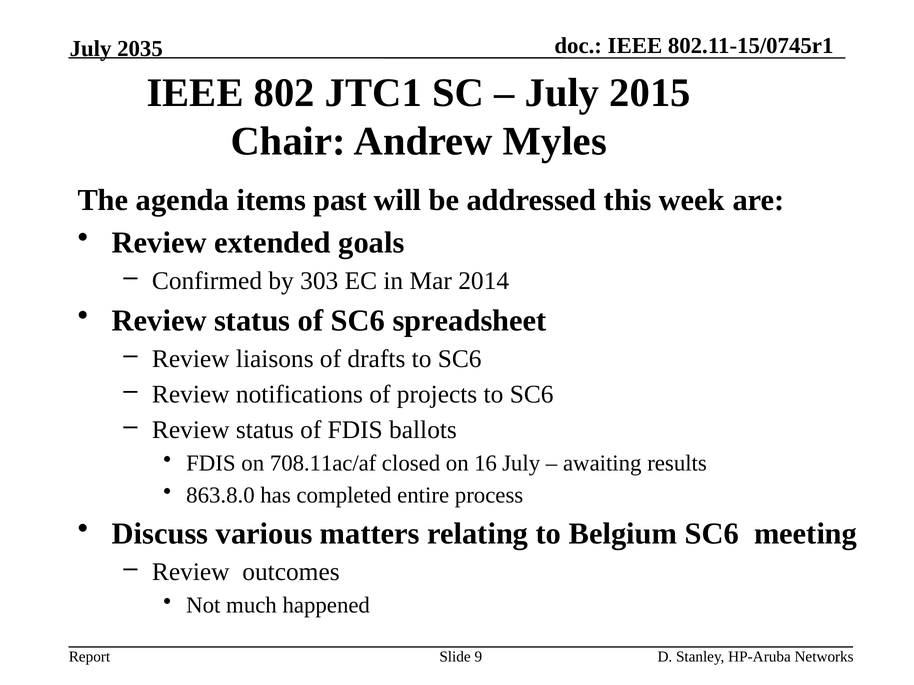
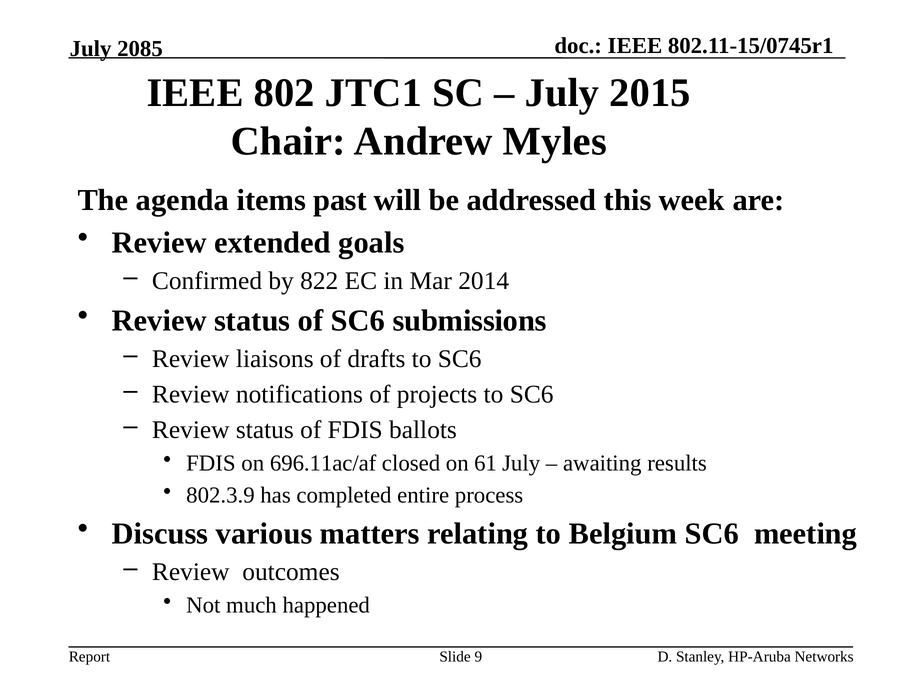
2035: 2035 -> 2085 (140, 49)
303: 303 -> 822 (319, 281)
spreadsheet: spreadsheet -> submissions (470, 321)
708.11ac/af: 708.11ac/af -> 696.11ac/af (323, 464)
16: 16 -> 61 (486, 464)
863.8.0: 863.8.0 -> 802.3.9 (220, 496)
